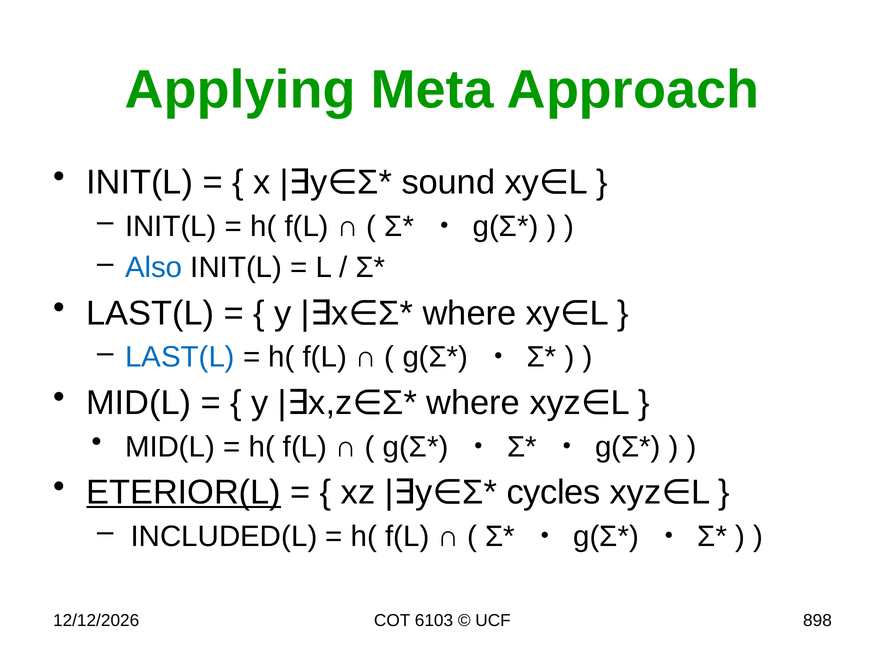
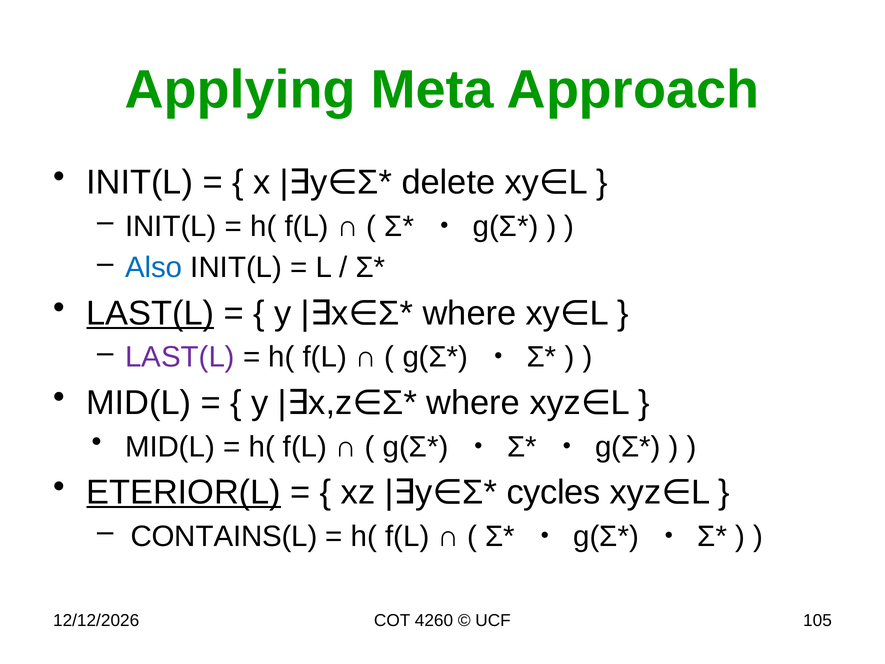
sound: sound -> delete (448, 182)
LAST(L underline: none -> present (150, 313)
LAST(L colour: blue -> purple (180, 357)
INCLUDED(L: INCLUDED(L -> CONTAINS(L (224, 536)
6103: 6103 -> 4260 (434, 620)
898: 898 -> 105 (817, 620)
